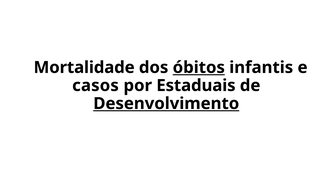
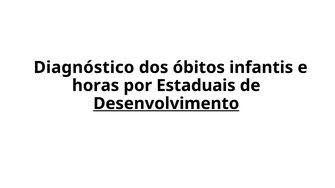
Mortalidade: Mortalidade -> Diagnóstico (84, 68)
óbitos underline: present -> none (199, 68)
casos: casos -> horas (96, 86)
